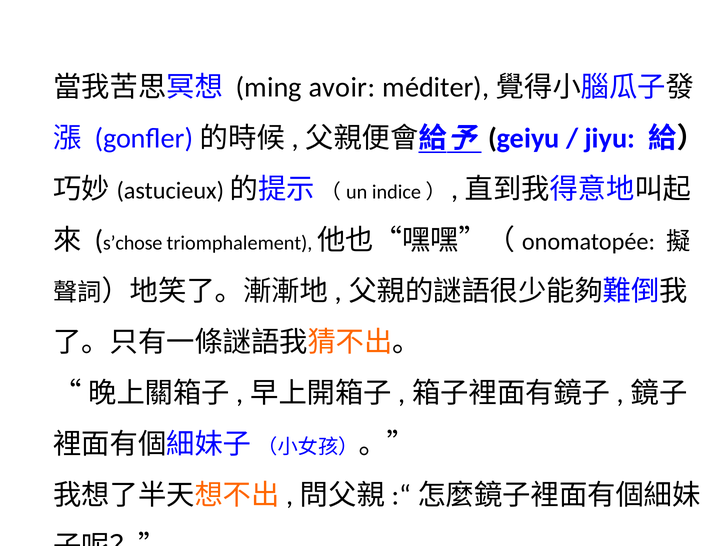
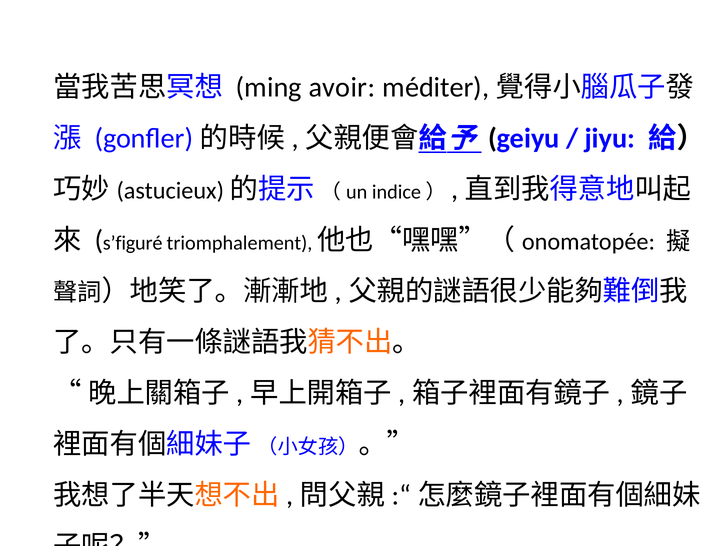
s’chose: s’chose -> s’figuré (133, 243)
